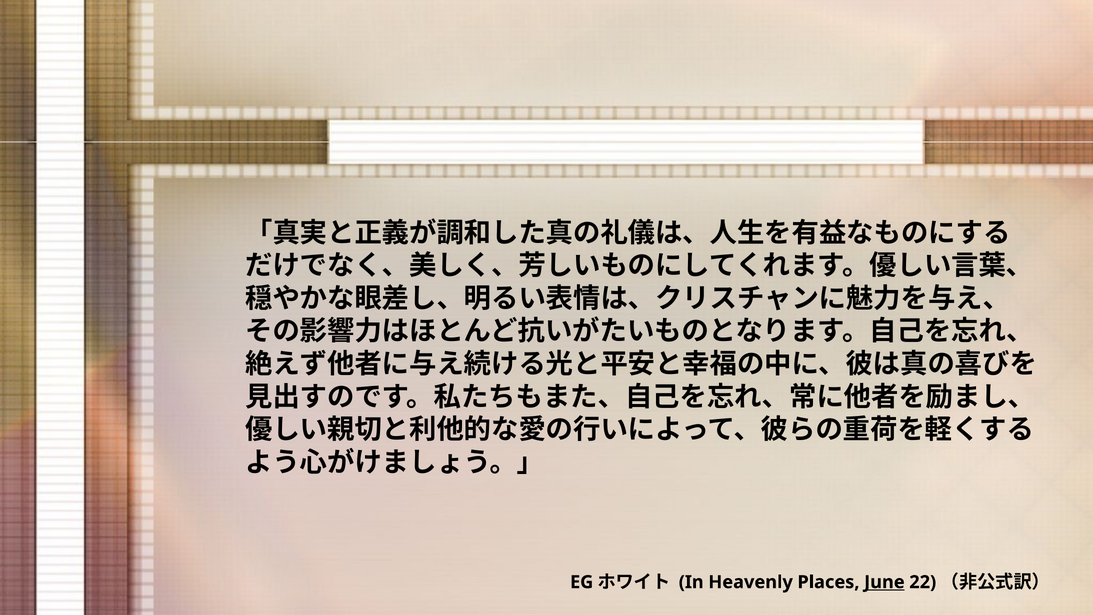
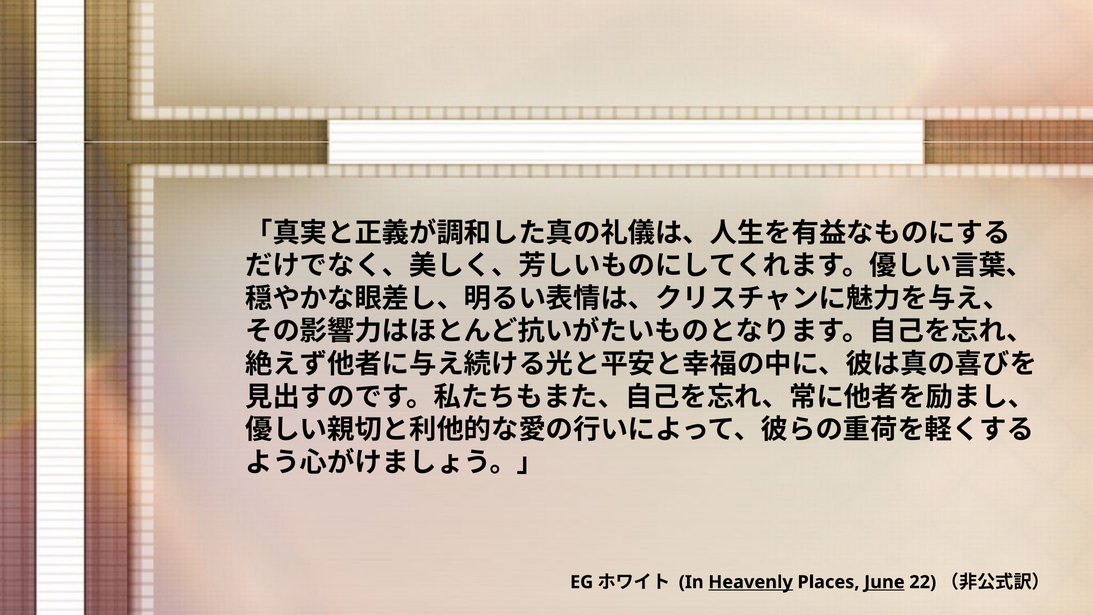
Heavenly underline: none -> present (751, 582)
